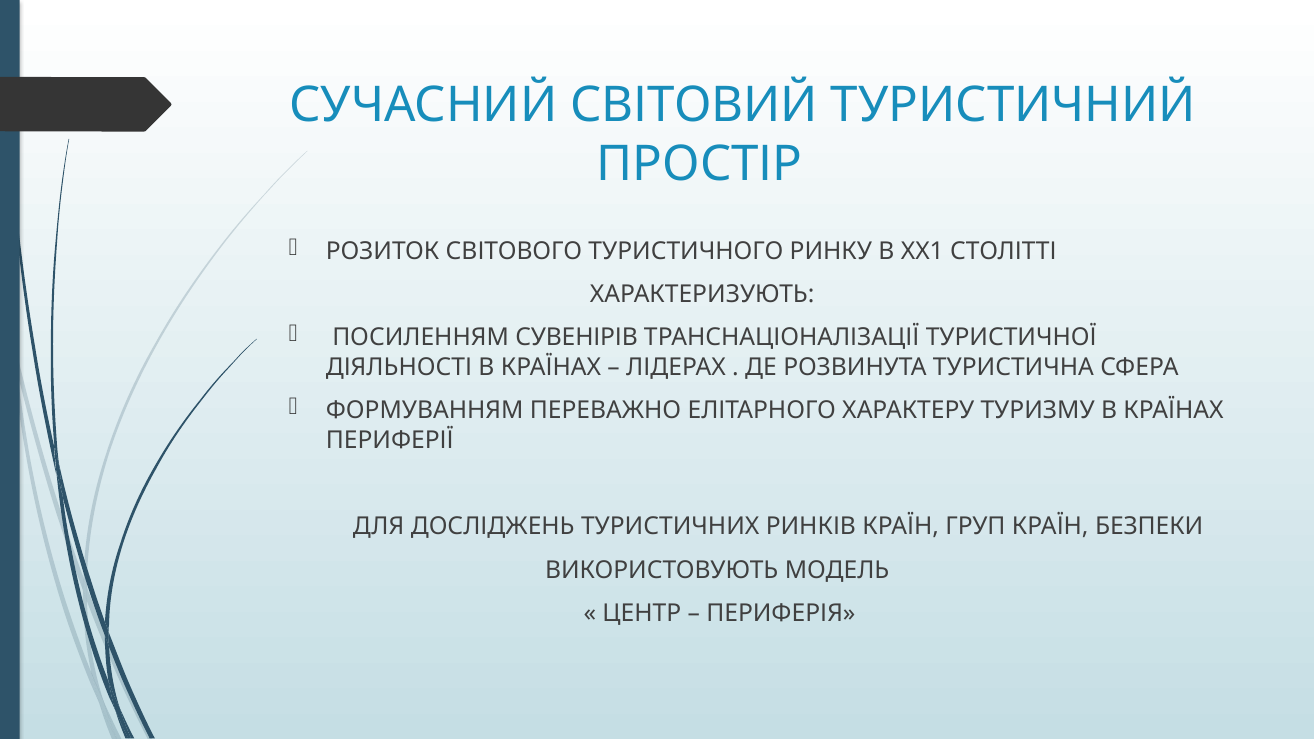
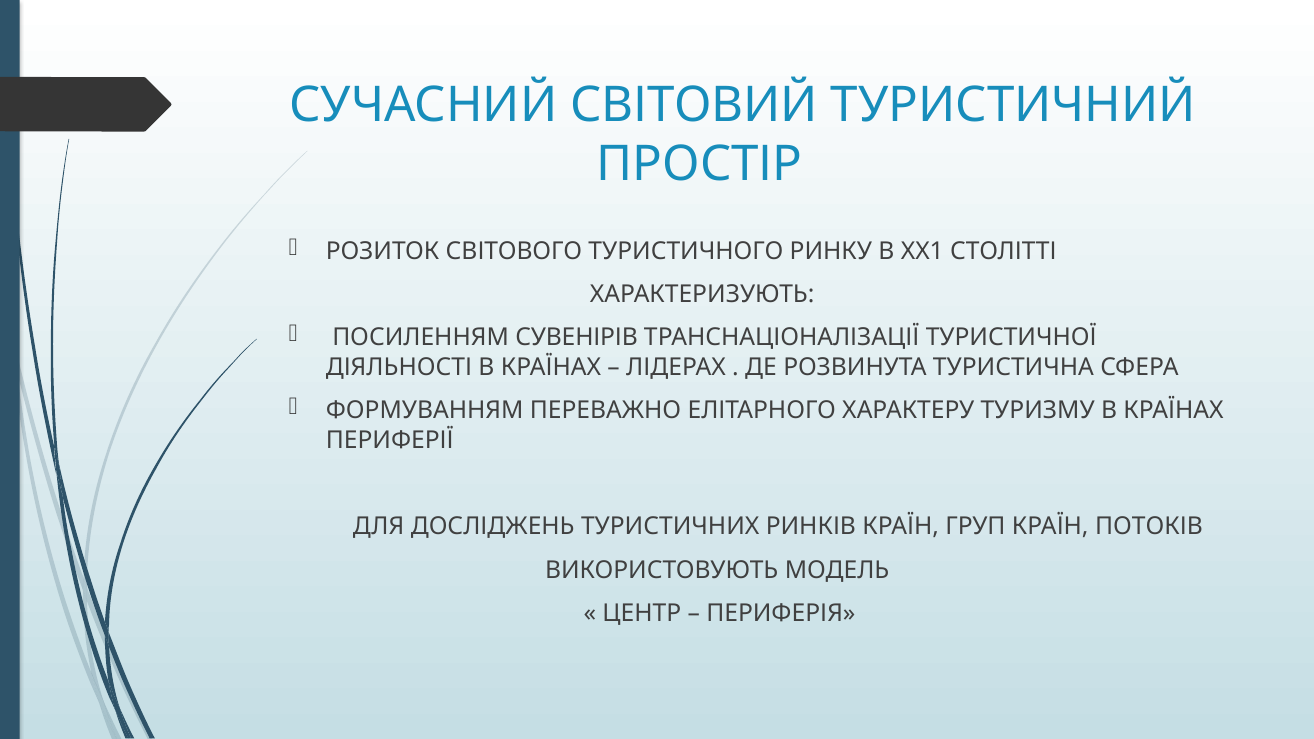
БЕЗПЕКИ: БЕЗПЕКИ -> ПОТОКІВ (1149, 527)
